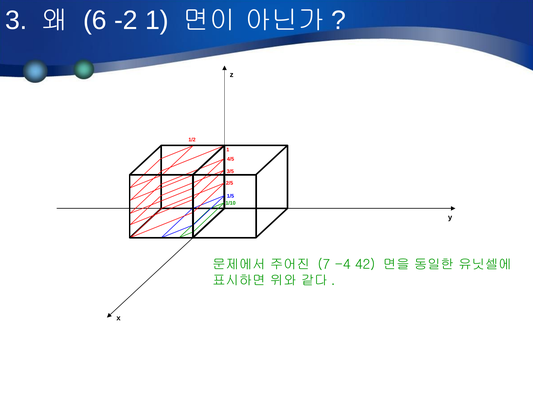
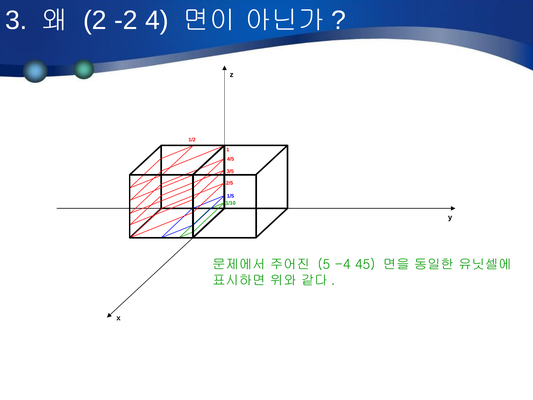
6: 6 -> 2 (95, 20)
-2 1: 1 -> 4 (157, 20)
7: 7 -> 5 (324, 264)
42: 42 -> 45 (365, 264)
